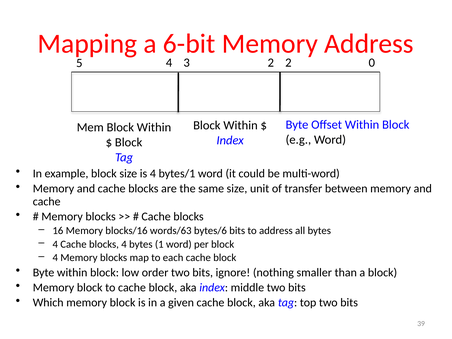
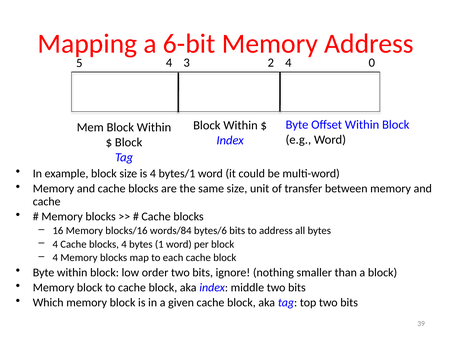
5 2: 2 -> 4 (288, 63)
words/63: words/63 -> words/84 (171, 231)
